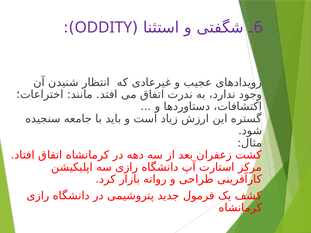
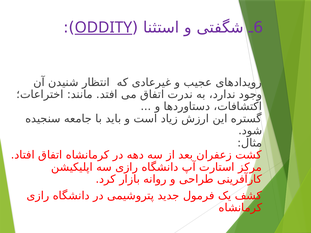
ODDITY underline: none -> present (103, 28)
